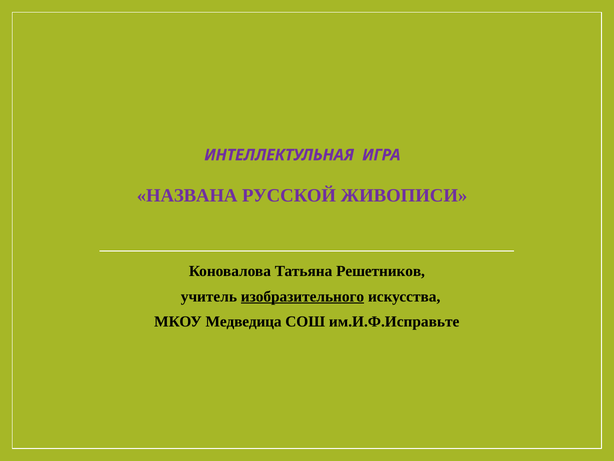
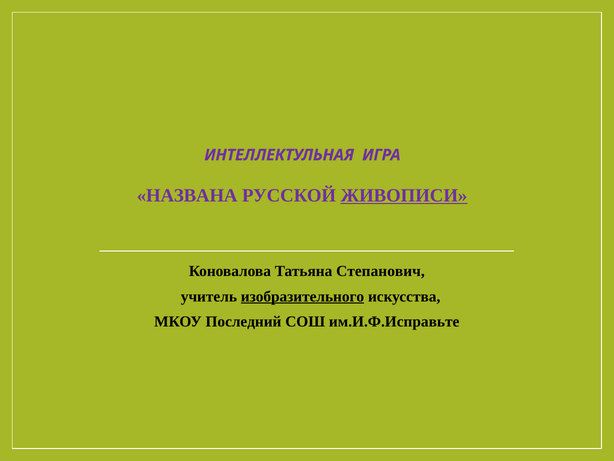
ЖИВОПИСИ underline: none -> present (404, 195)
Решетников: Решетников -> Степанович (380, 271)
Медведица: Медведица -> Последний (244, 321)
